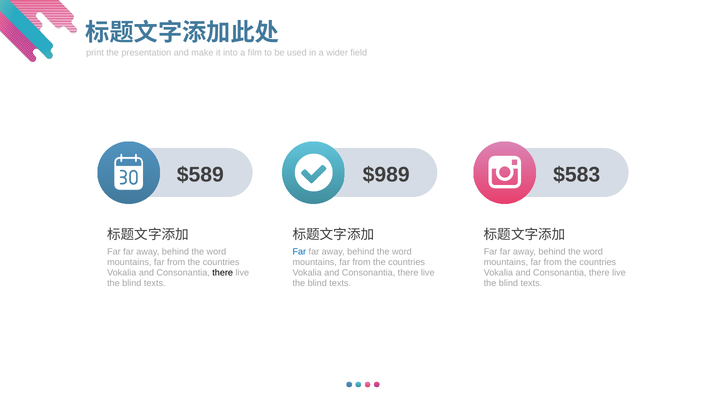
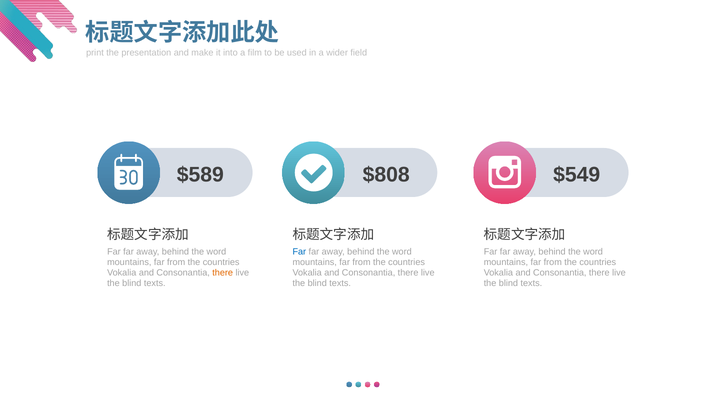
$989: $989 -> $808 (386, 175)
$583: $583 -> $549 (577, 175)
there colour: black -> orange (223, 273)
